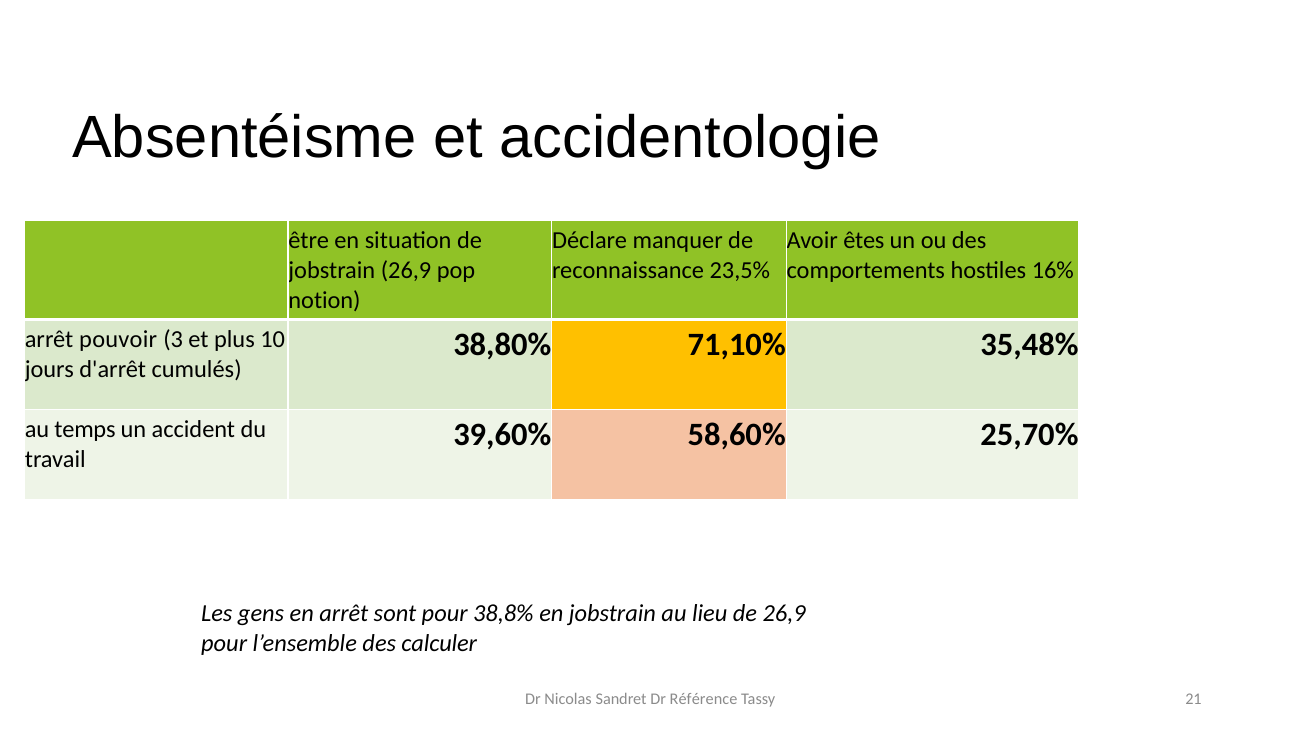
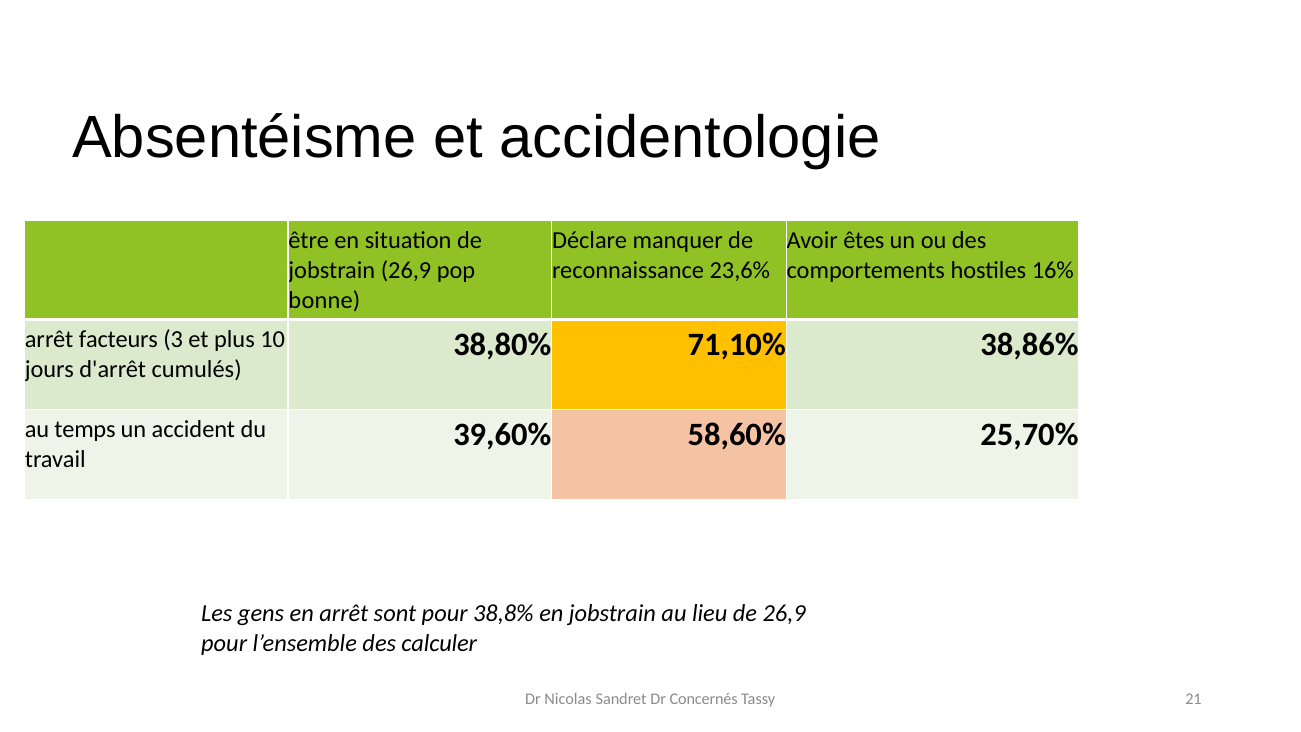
23,5%: 23,5% -> 23,6% (740, 270)
notion: notion -> bonne (324, 300)
pouvoir: pouvoir -> facteurs (118, 339)
35,48%: 35,48% -> 38,86% (1029, 344)
Référence: Référence -> Concernés (704, 699)
